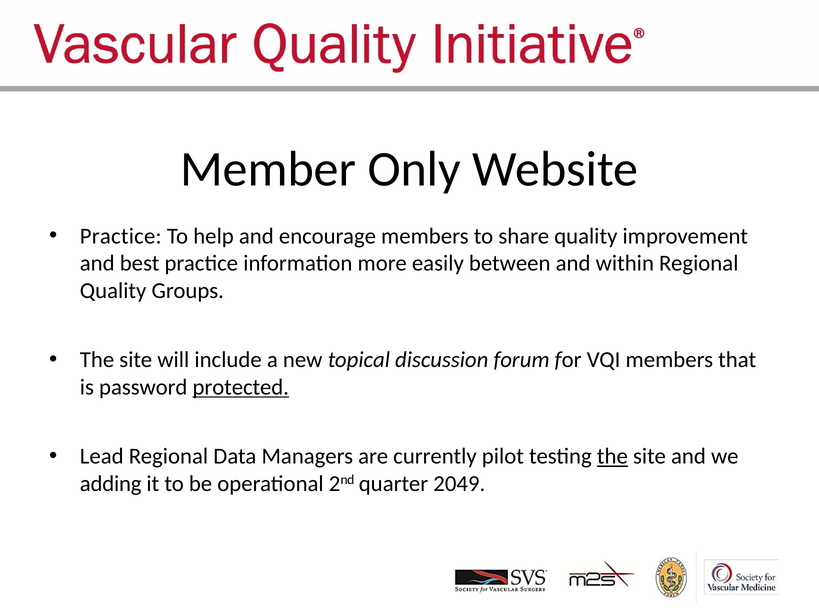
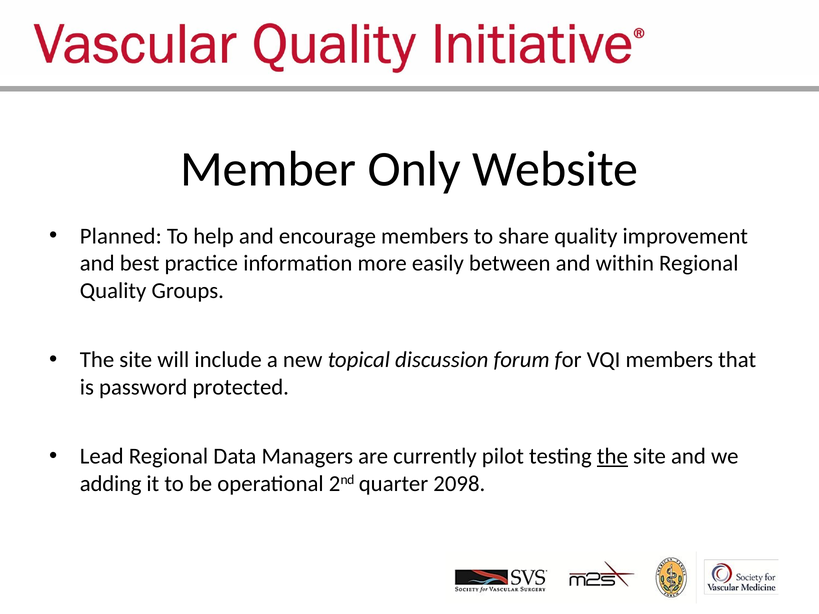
Practice: Practice -> Planned (121, 236)
protected underline: present -> none (241, 387)
2049: 2049 -> 2098 (459, 484)
